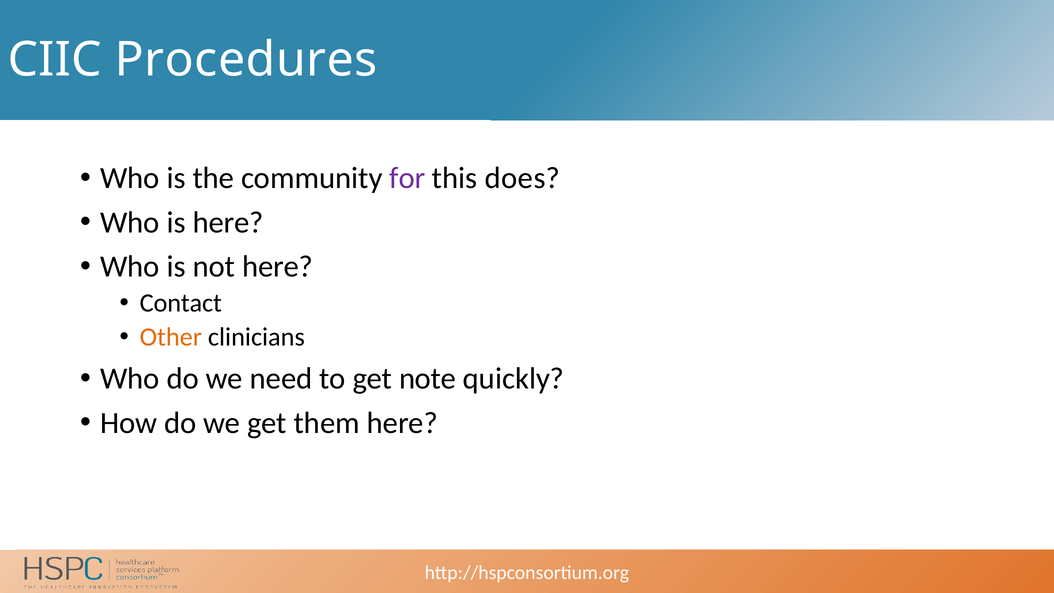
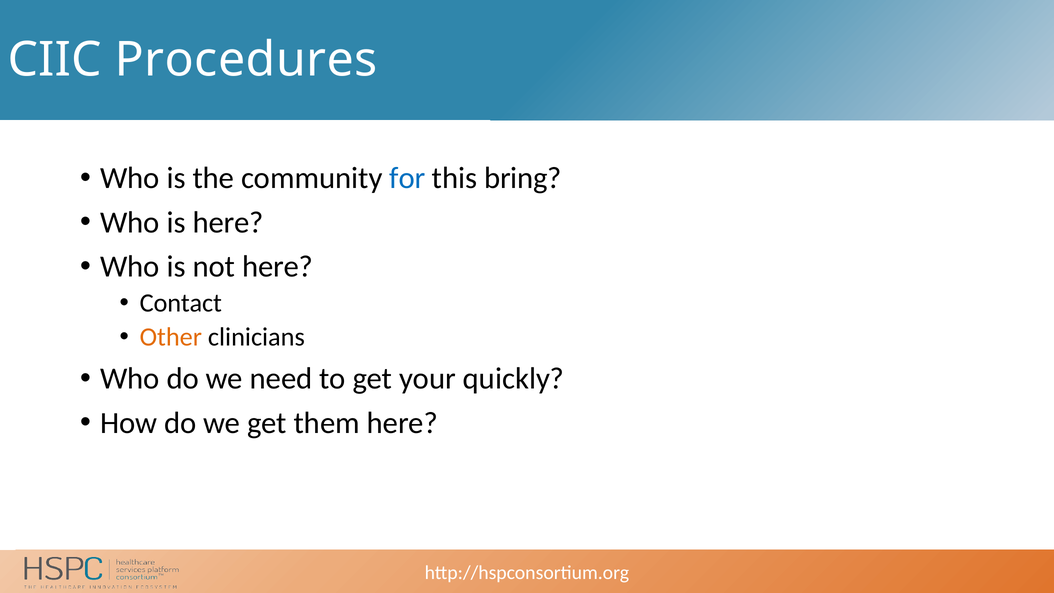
for colour: purple -> blue (407, 178)
does: does -> bring (523, 178)
note: note -> your (428, 379)
